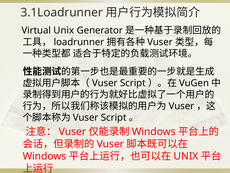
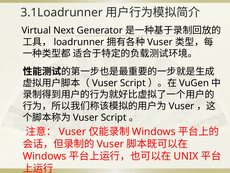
Virtual Unix: Unix -> Next (64, 30)
